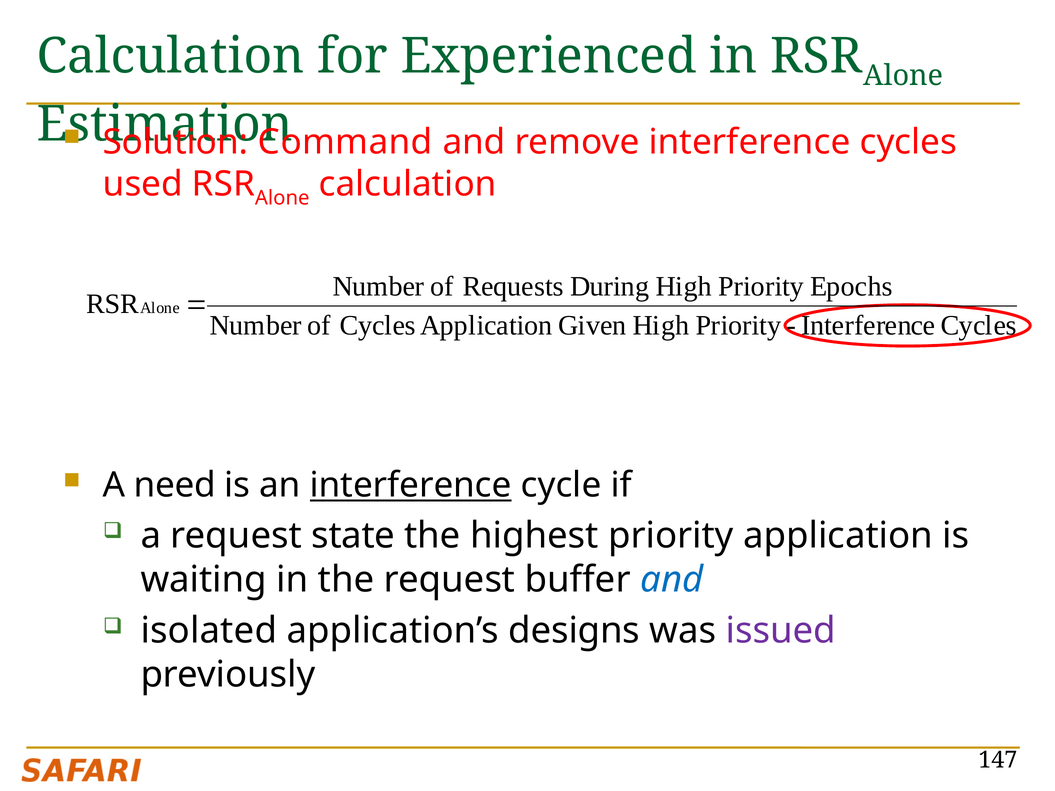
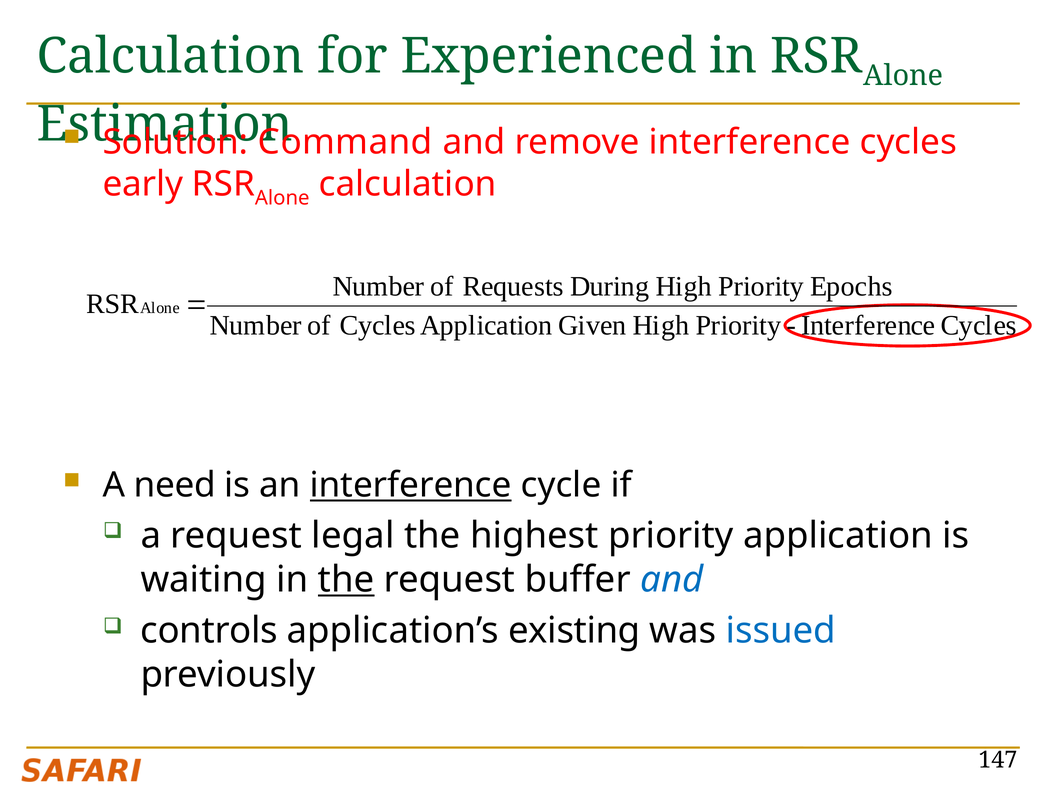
used: used -> early (143, 184)
state: state -> legal (353, 536)
the underline: none -> present (346, 580)
isolated: isolated -> controls (209, 631)
designs: designs -> existing (574, 631)
issued colour: purple -> blue (781, 631)
